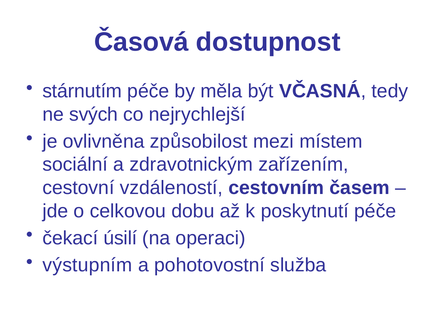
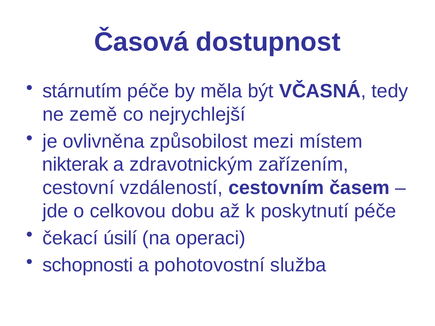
svých: svých -> země (93, 114)
sociální: sociální -> nikterak (75, 165)
výstupním: výstupním -> schopnosti (88, 265)
